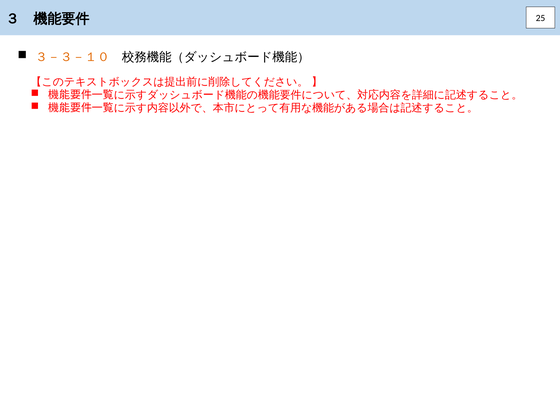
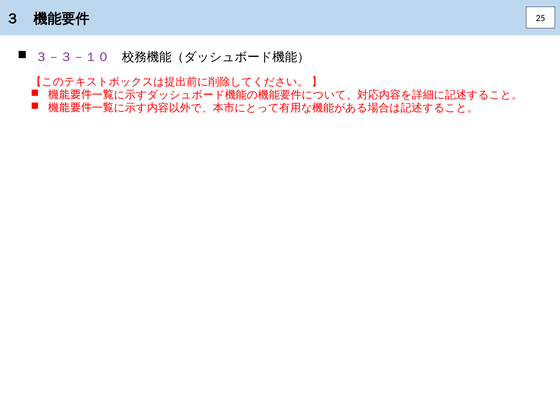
３－３－１０ colour: orange -> purple (72, 57)
